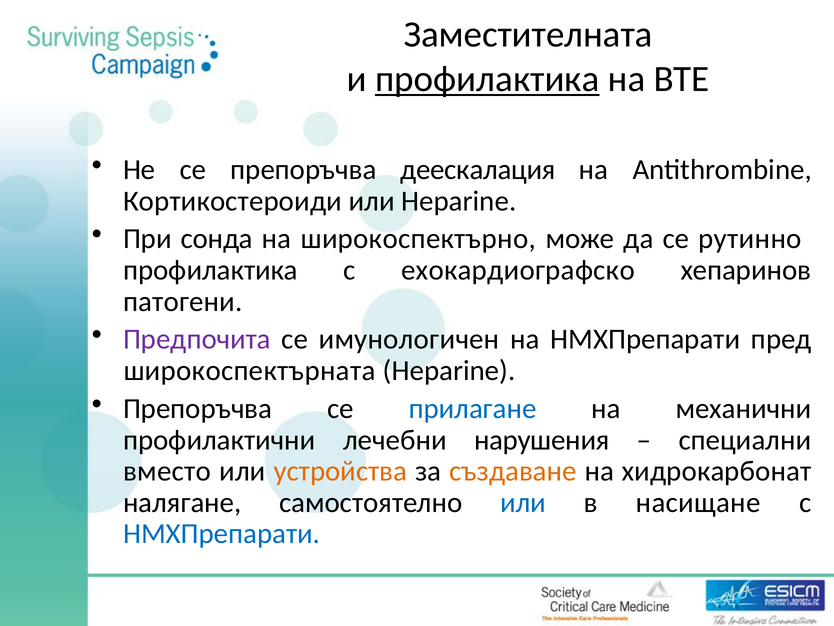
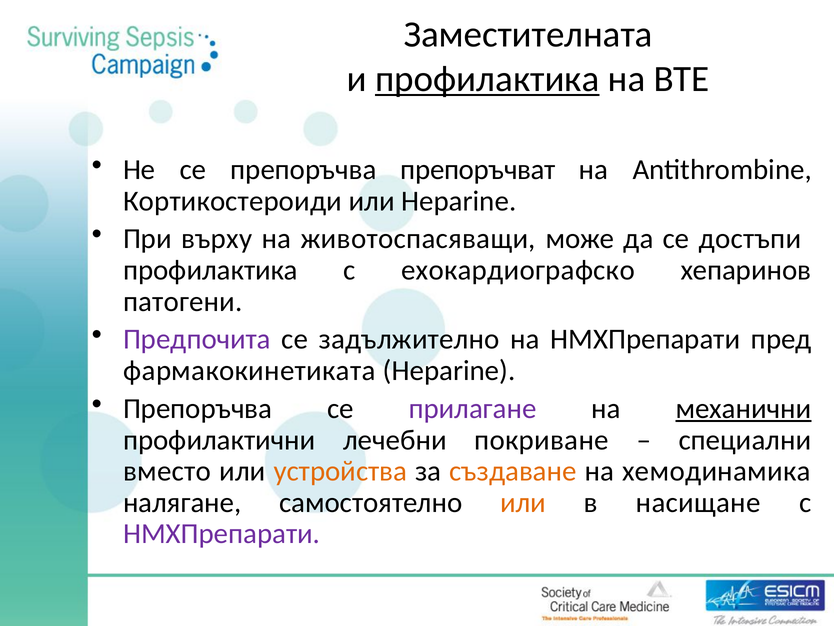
деескалация: деескалация -> препоръчват (478, 170)
сонда: сонда -> върху (217, 239)
широкоспектърно: широкоспектърно -> животоспасяващи (418, 239)
рутинно: рутинно -> достъпи (750, 239)
имунологичен: имунологичен -> задължително (409, 339)
широкоспектърната: широкоспектърната -> фармакокинетиката (249, 370)
прилагане colour: blue -> purple (473, 408)
механични underline: none -> present (743, 408)
нарушения: нарушения -> покриване (542, 440)
хидрокарбонат: хидрокарбонат -> хемодинамика (716, 471)
или colour: blue -> orange (523, 502)
НМХПрепарати colour: blue -> purple (222, 533)
